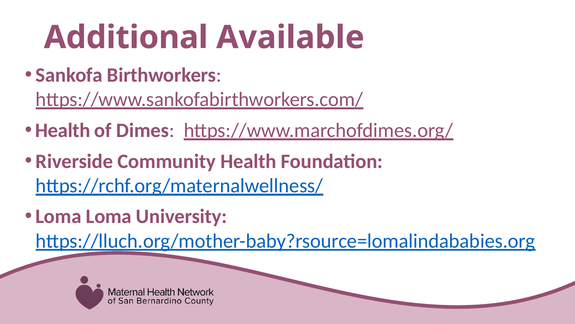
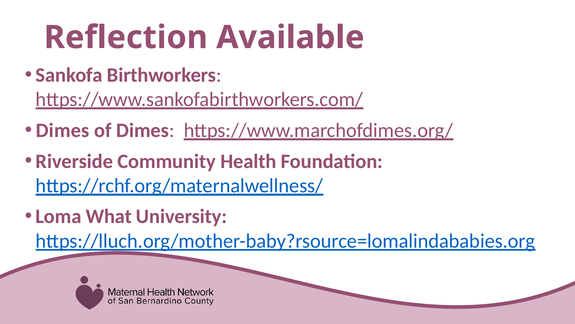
Additional: Additional -> Reflection (126, 37)
Health: Health -> Dimes (63, 130)
Loma Loma: Loma -> What (109, 216)
